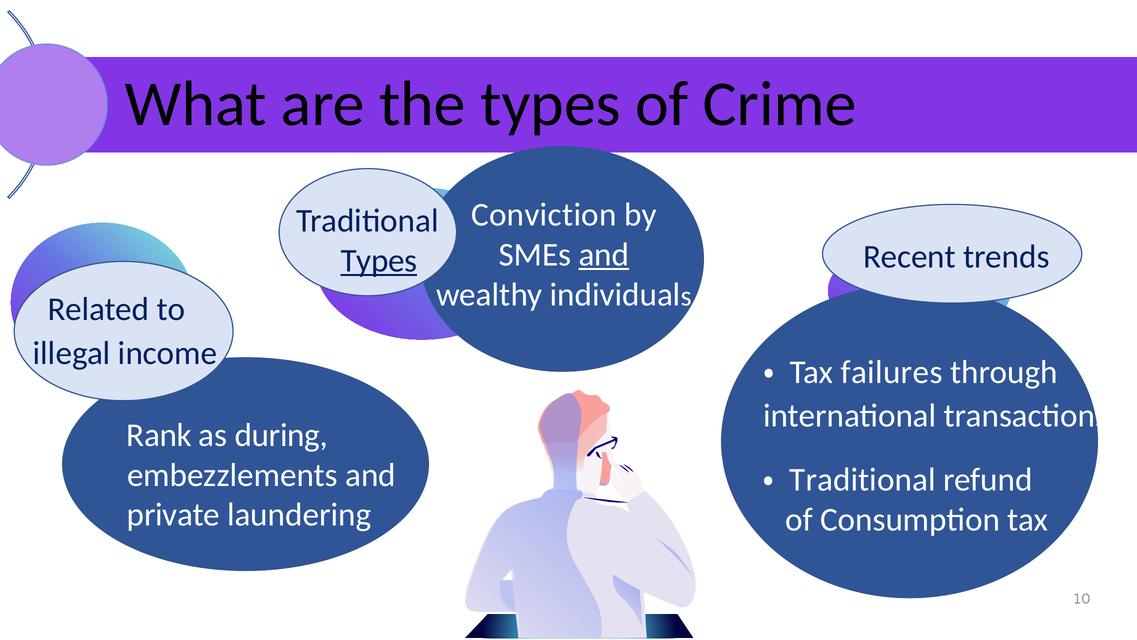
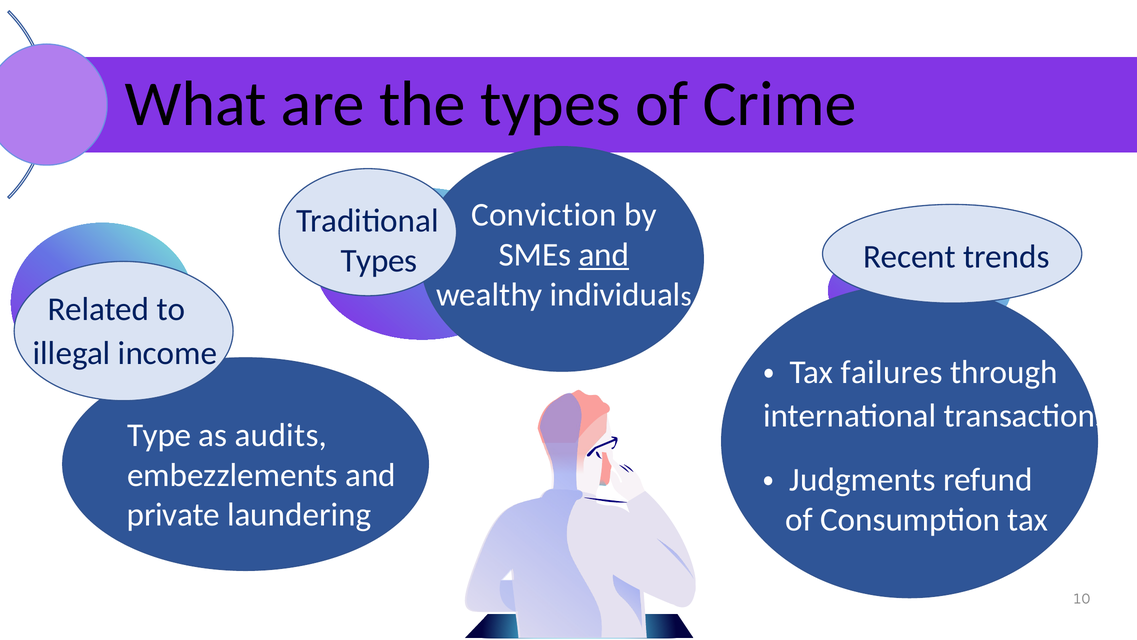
Types underline: present -> none (379, 260)
Rank: Rank -> Type (159, 435)
during: during -> audits (281, 435)
Traditional: Traditional -> Judgments (862, 480)
